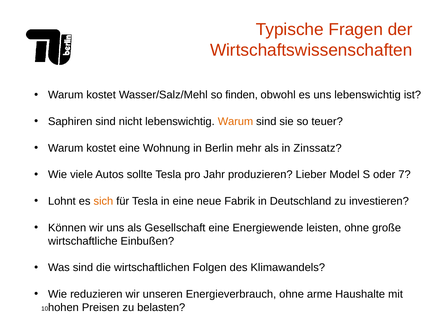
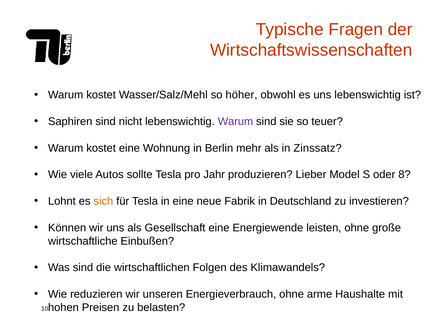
finden: finden -> höher (241, 95)
Warum colour: orange -> purple (235, 122)
7: 7 -> 8 (405, 175)
